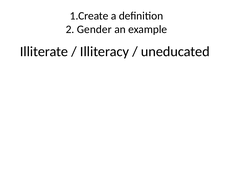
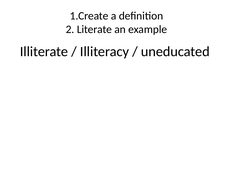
Gender: Gender -> Literate (94, 29)
